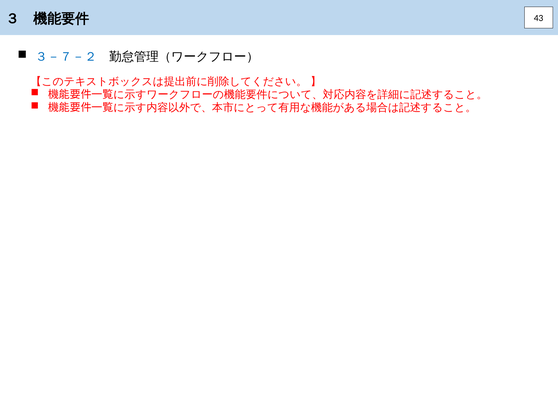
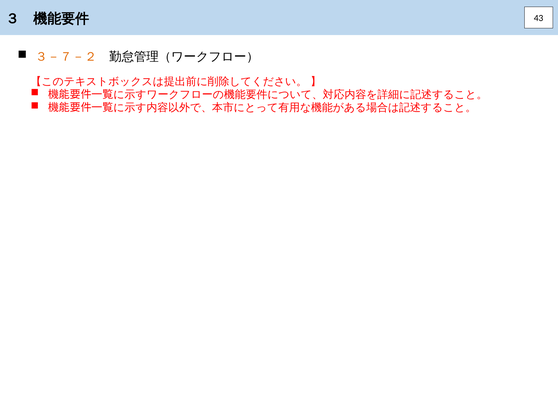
３－７－２ colour: blue -> orange (66, 57)
